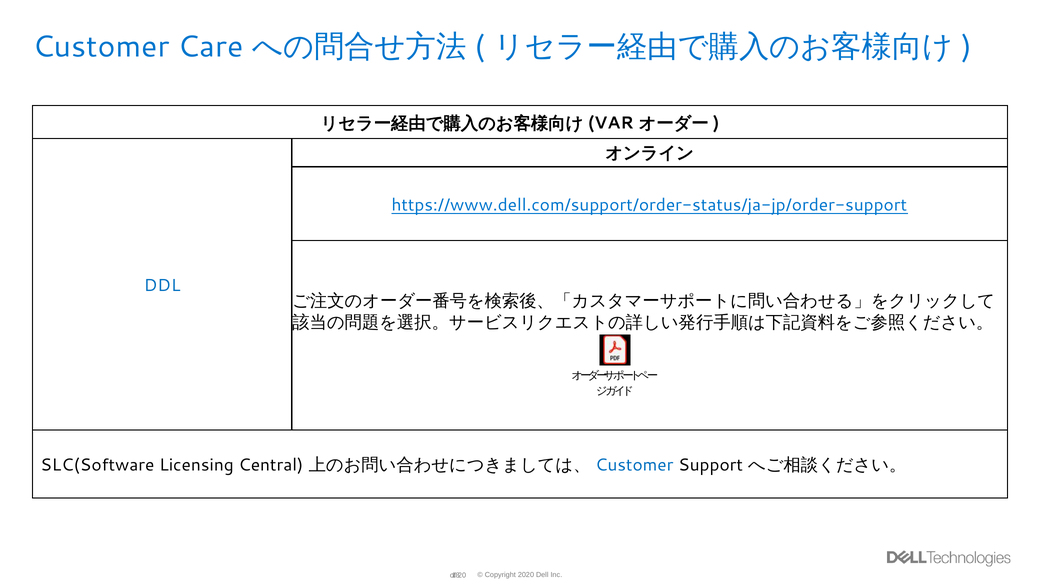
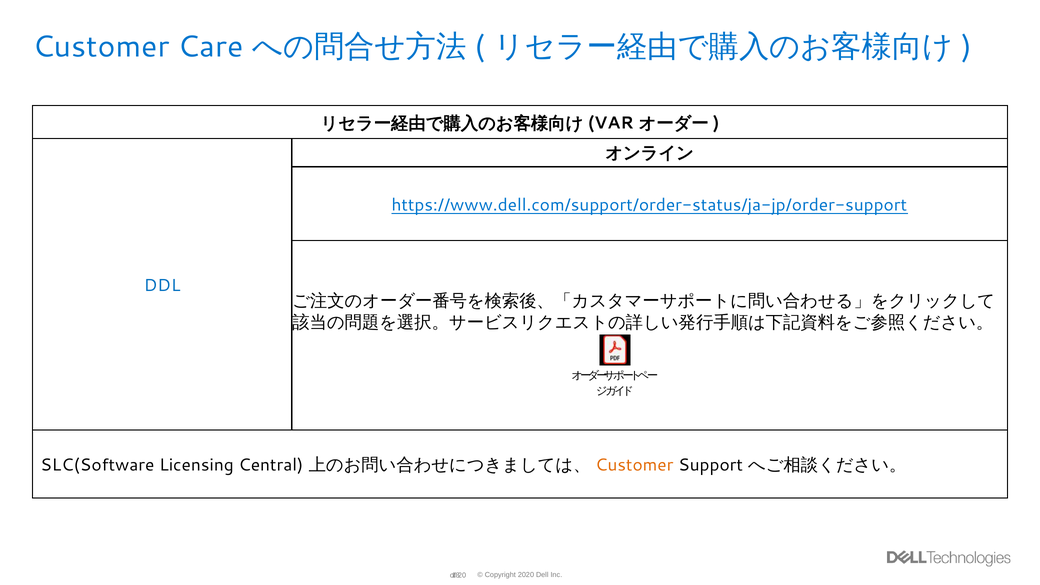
Customer colour: blue -> orange (634, 465)
